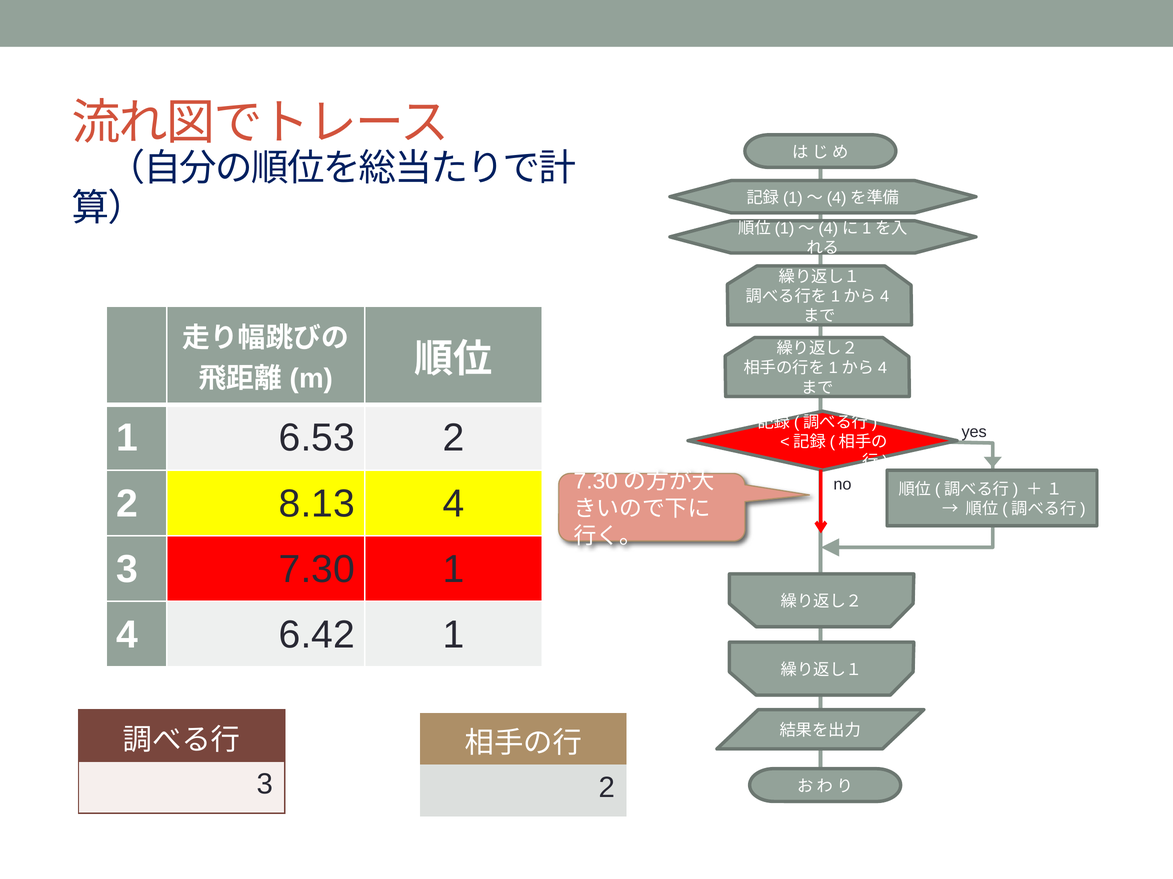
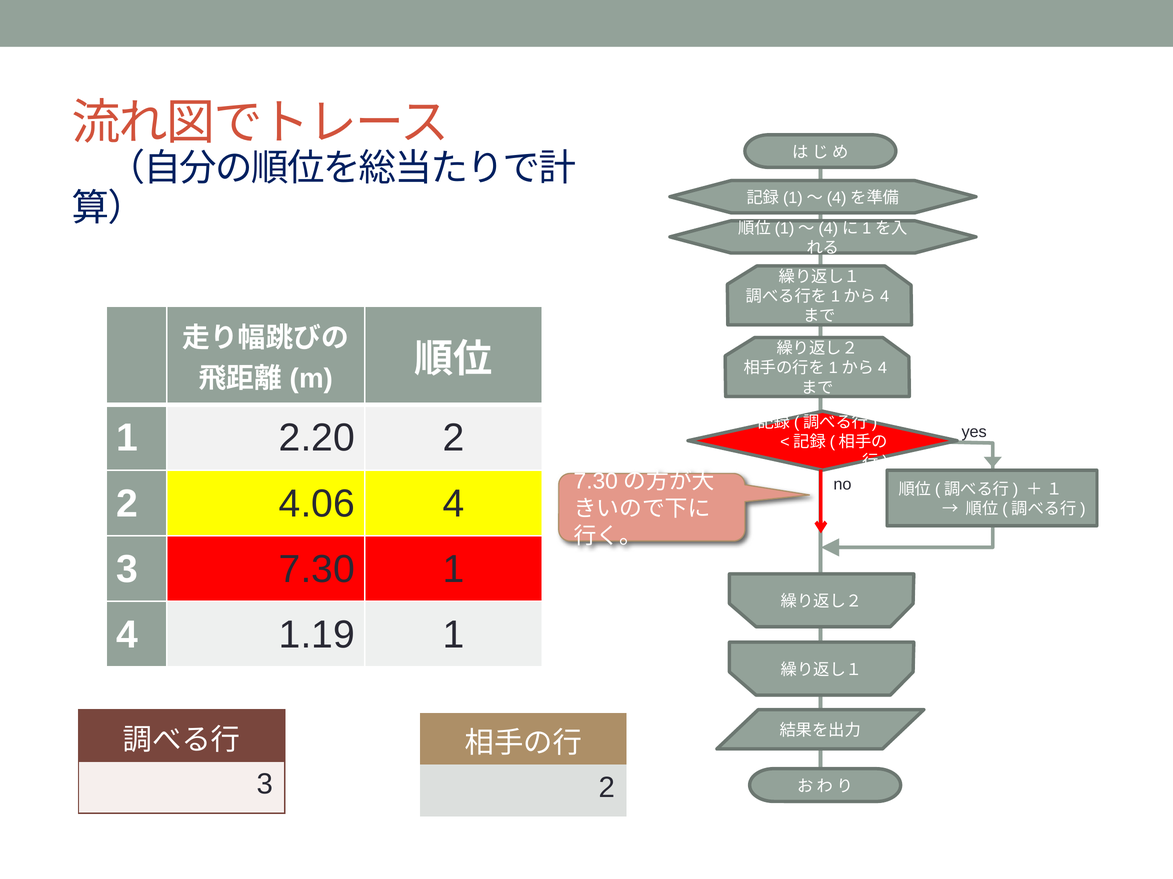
6.53: 6.53 -> 2.20 (317, 438)
8.13: 8.13 -> 4.06 (317, 504)
6.42: 6.42 -> 1.19 (317, 635)
